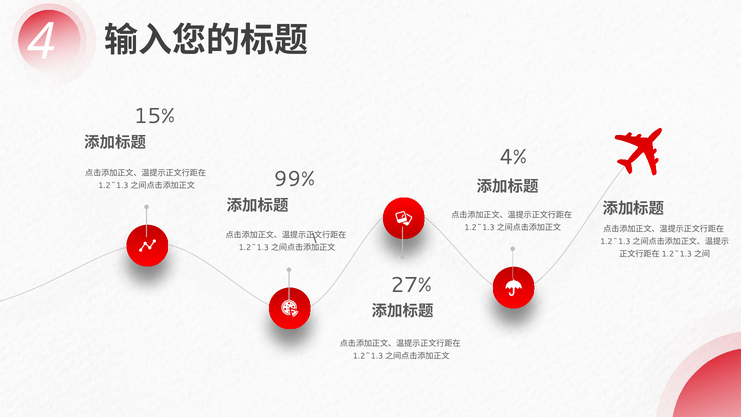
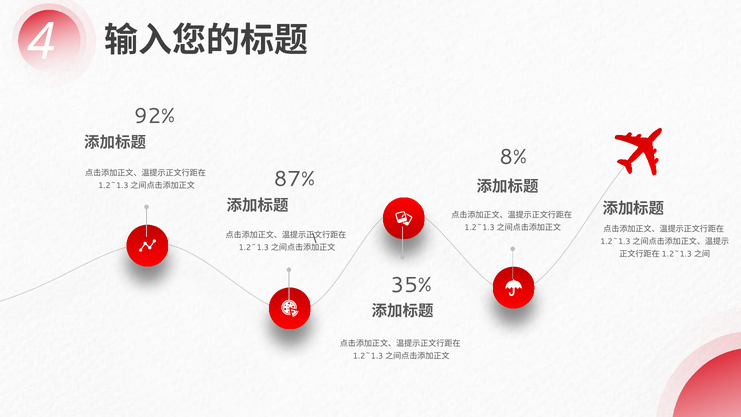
15%: 15% -> 92% (154, 116)
4%: 4% -> 8% (513, 157)
99%: 99% -> 87% (294, 179)
27%: 27% -> 35% (411, 285)
